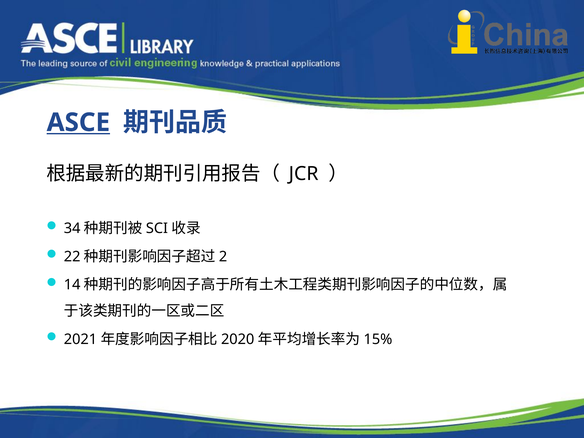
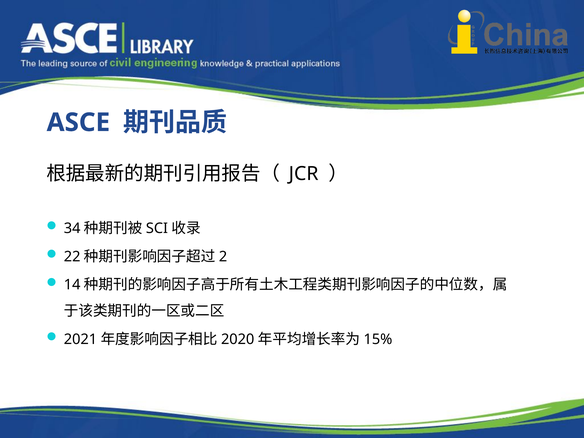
ASCE underline: present -> none (78, 122)
